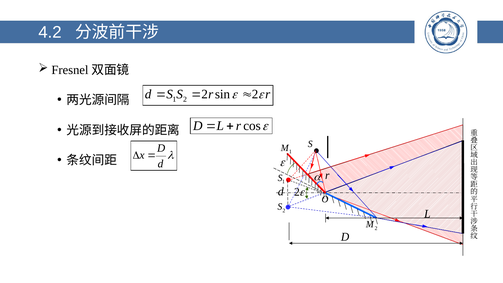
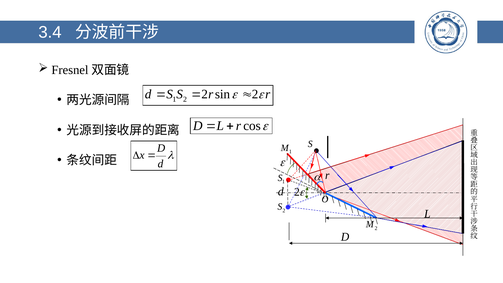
4.2: 4.2 -> 3.4 (50, 32)
